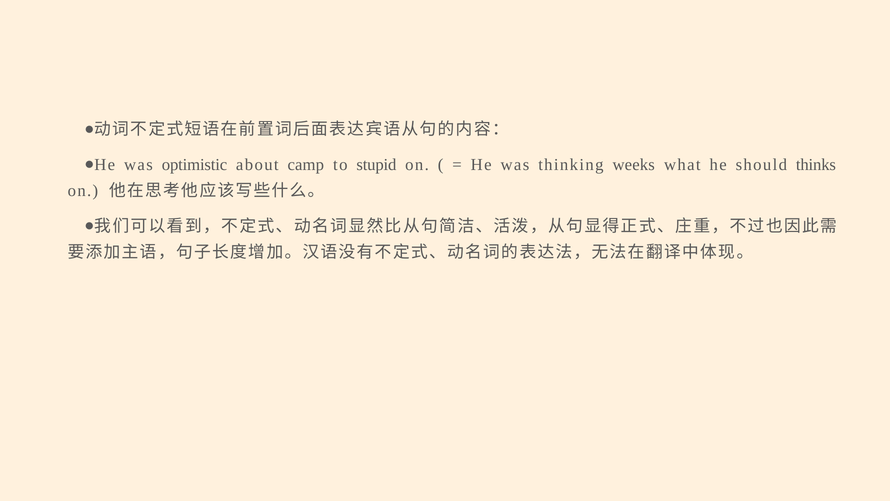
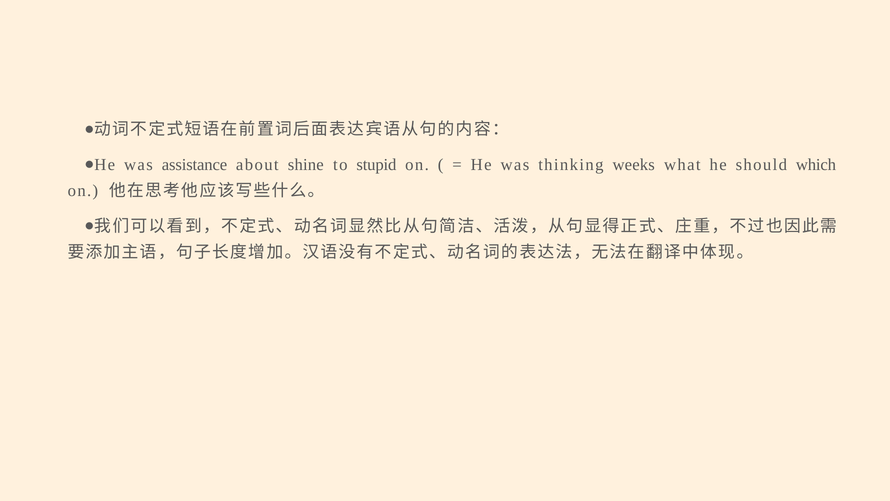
optimistic: optimistic -> assistance (195, 165)
camp: camp -> shine (306, 165)
thinks: thinks -> which (816, 165)
